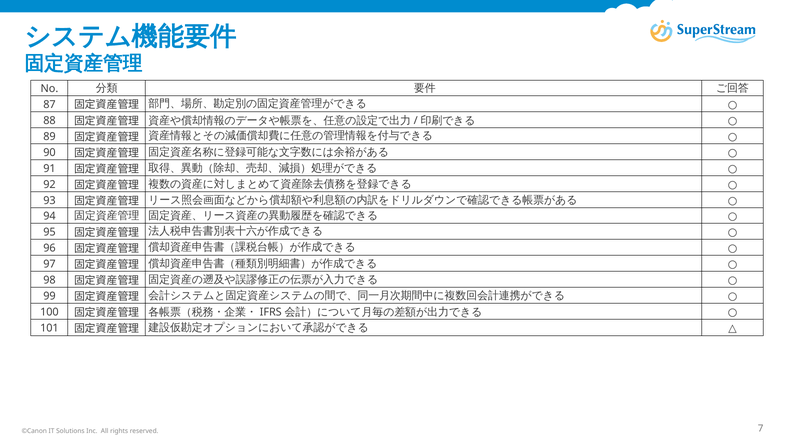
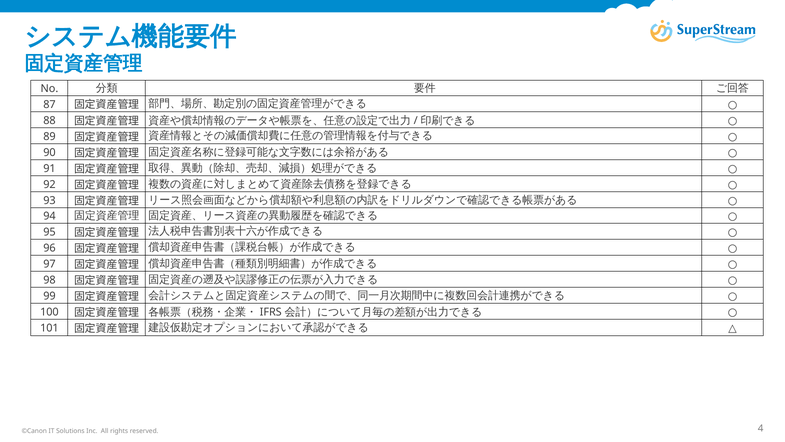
7: 7 -> 4 (761, 428)
